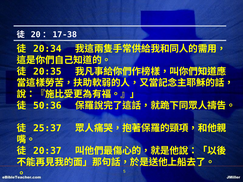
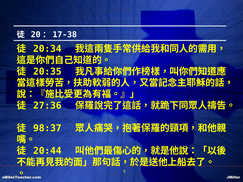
50:36: 50:36 -> 27:36 (47, 106)
25:37: 25:37 -> 98:37 (47, 128)
20:37: 20:37 -> 20:44 (47, 151)
